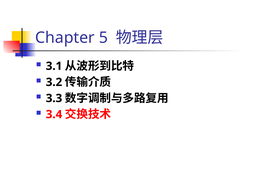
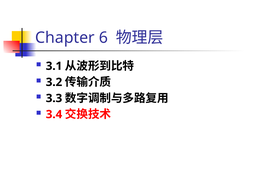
5: 5 -> 6 (103, 38)
